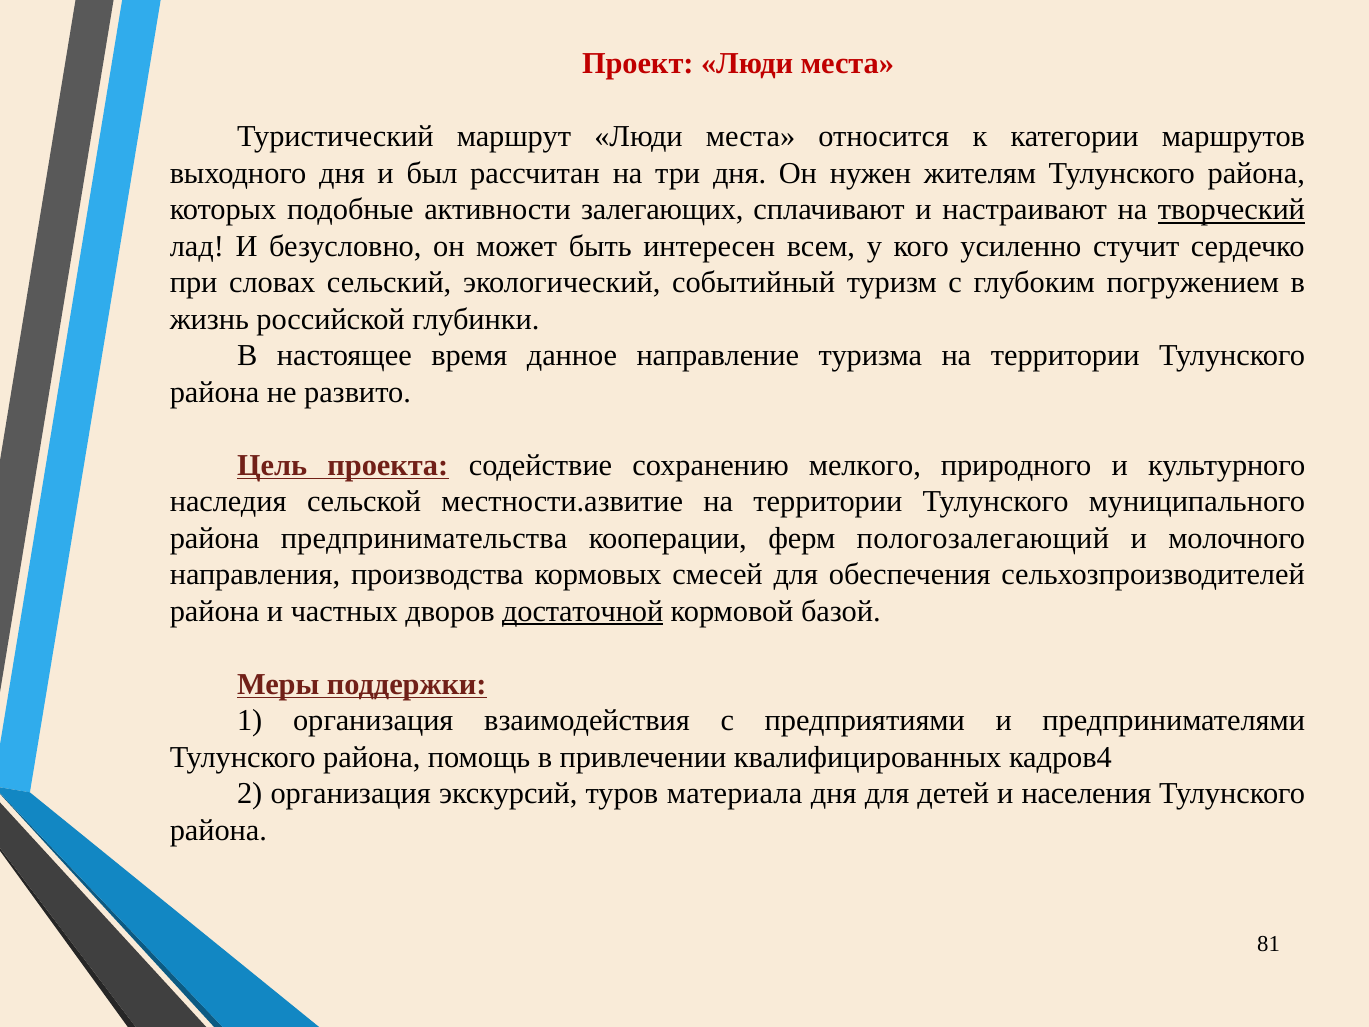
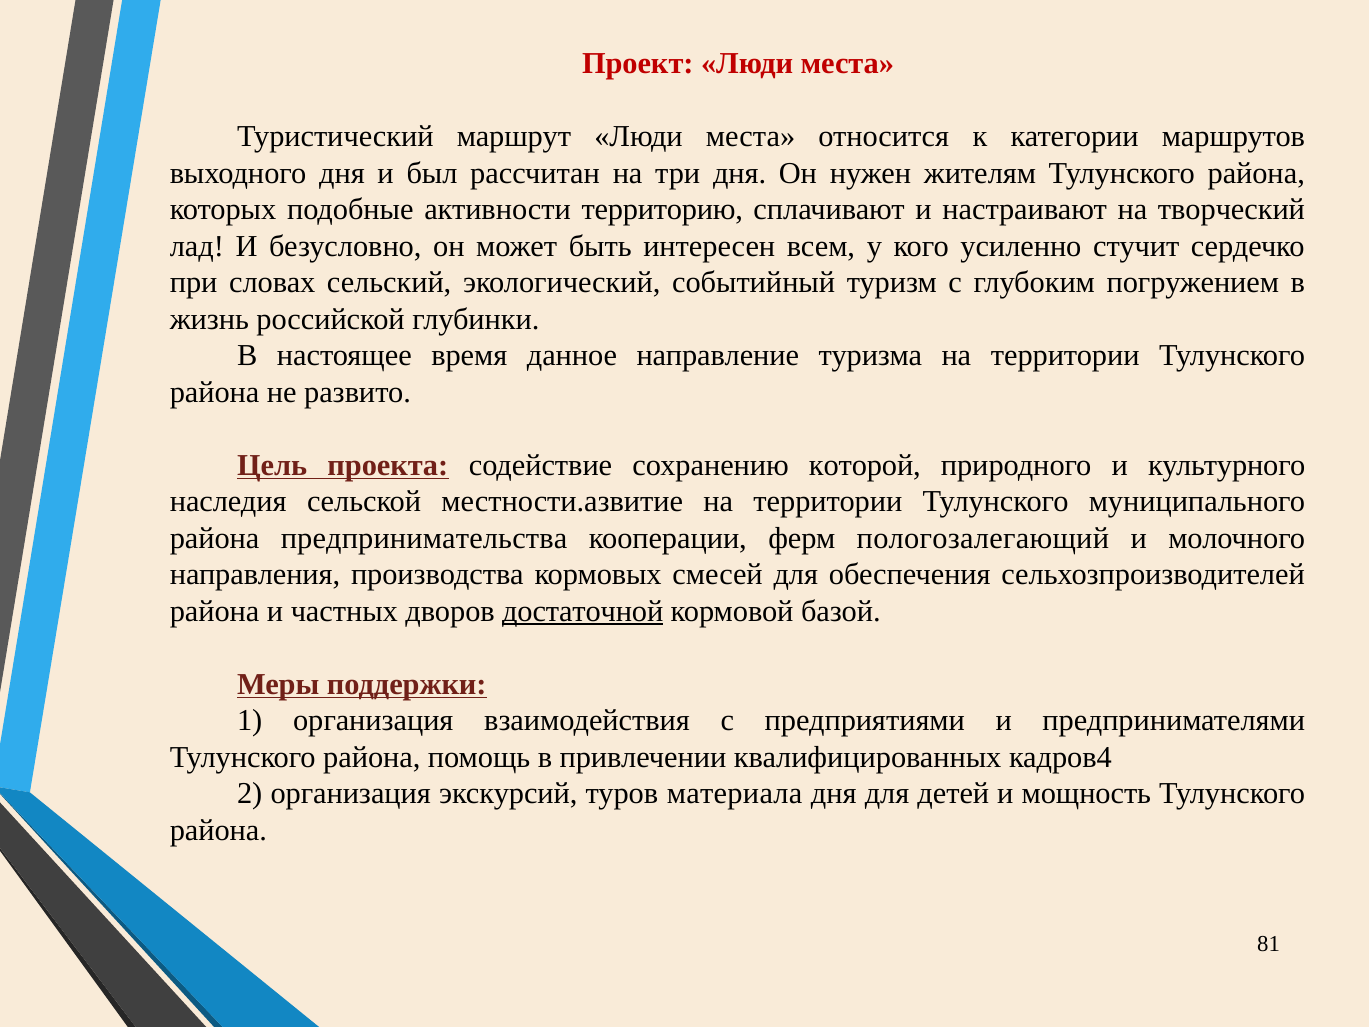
залегающих: залегающих -> территорию (662, 210)
творческий underline: present -> none (1231, 210)
мелкого: мелкого -> которой (865, 465)
населения: населения -> мощность (1086, 793)
